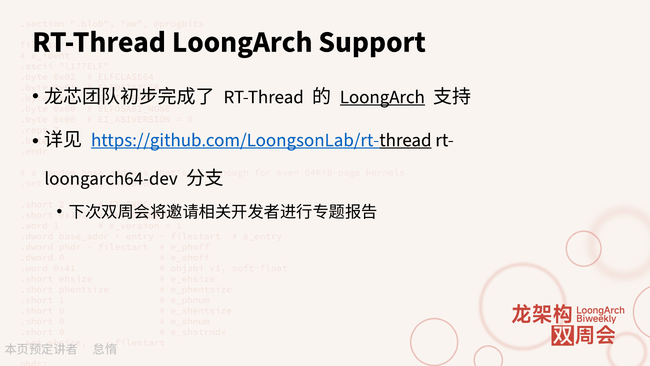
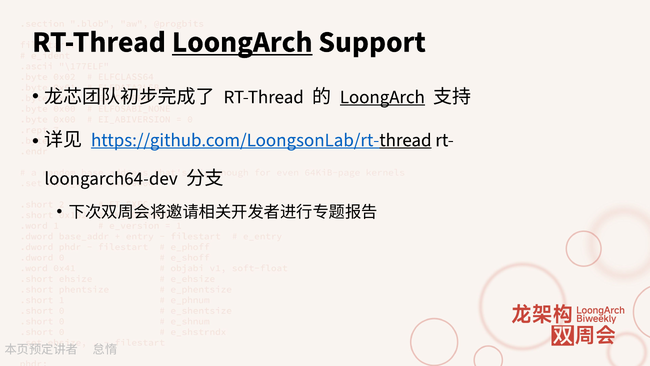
LoongArch underline: none -> present (242, 42)
